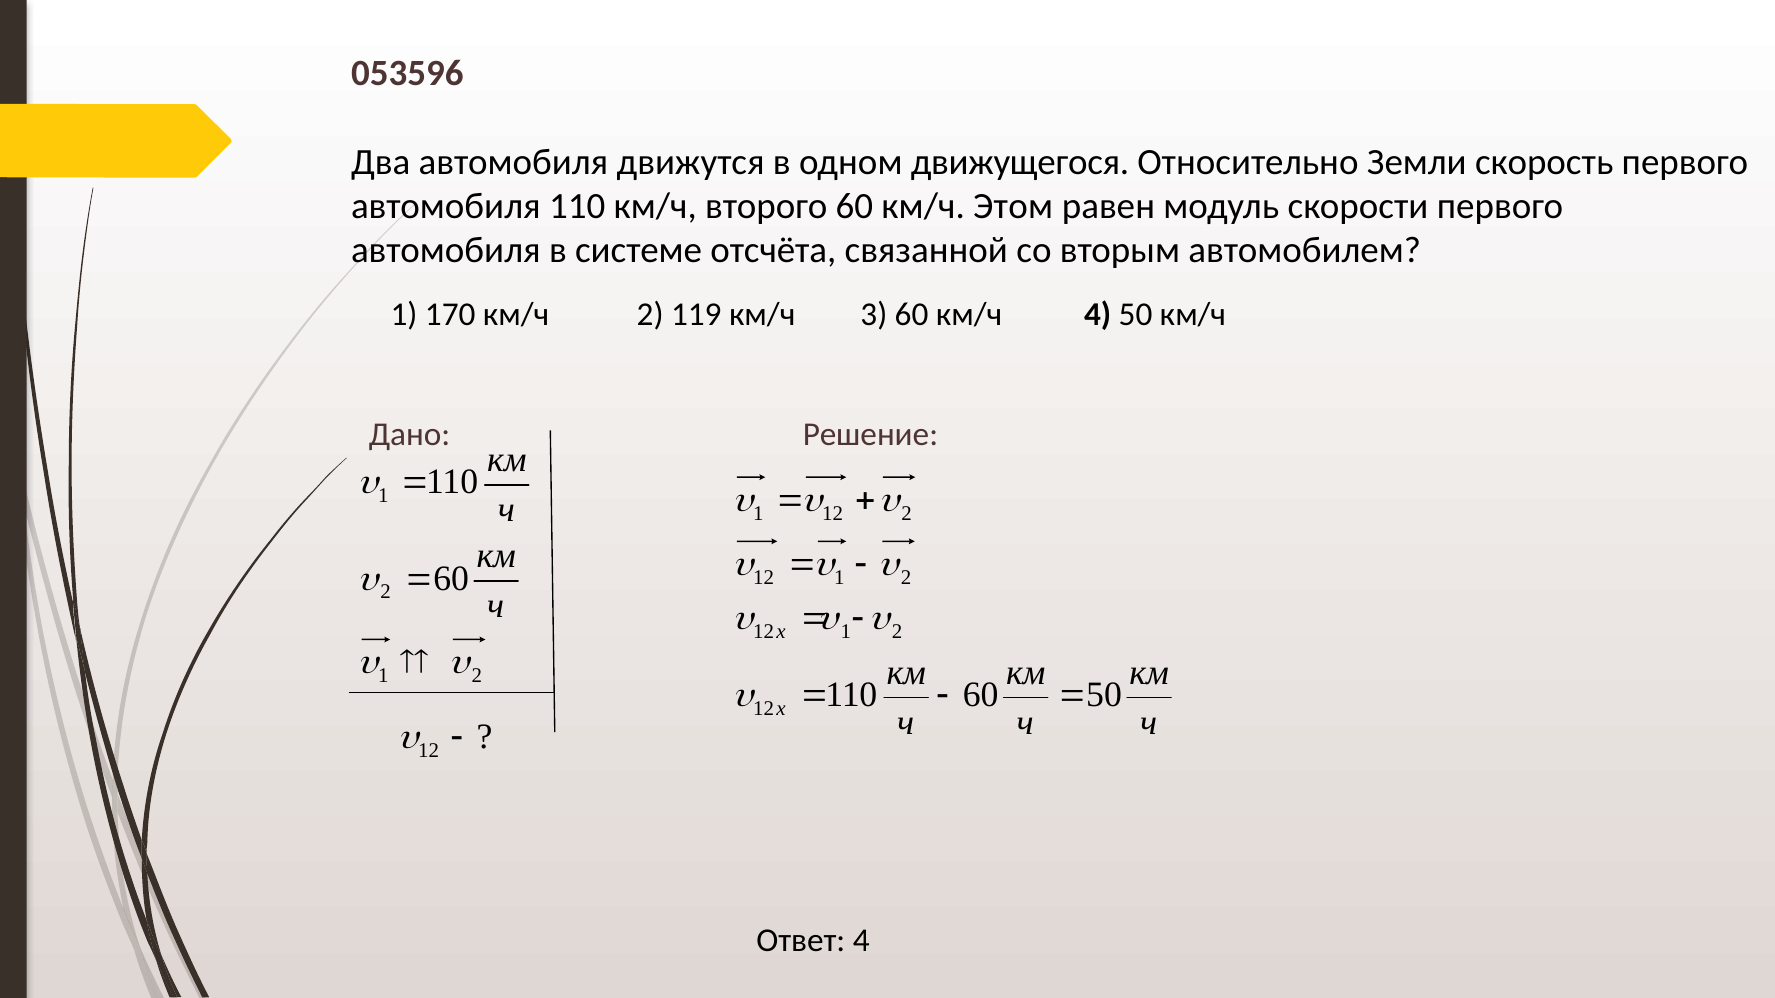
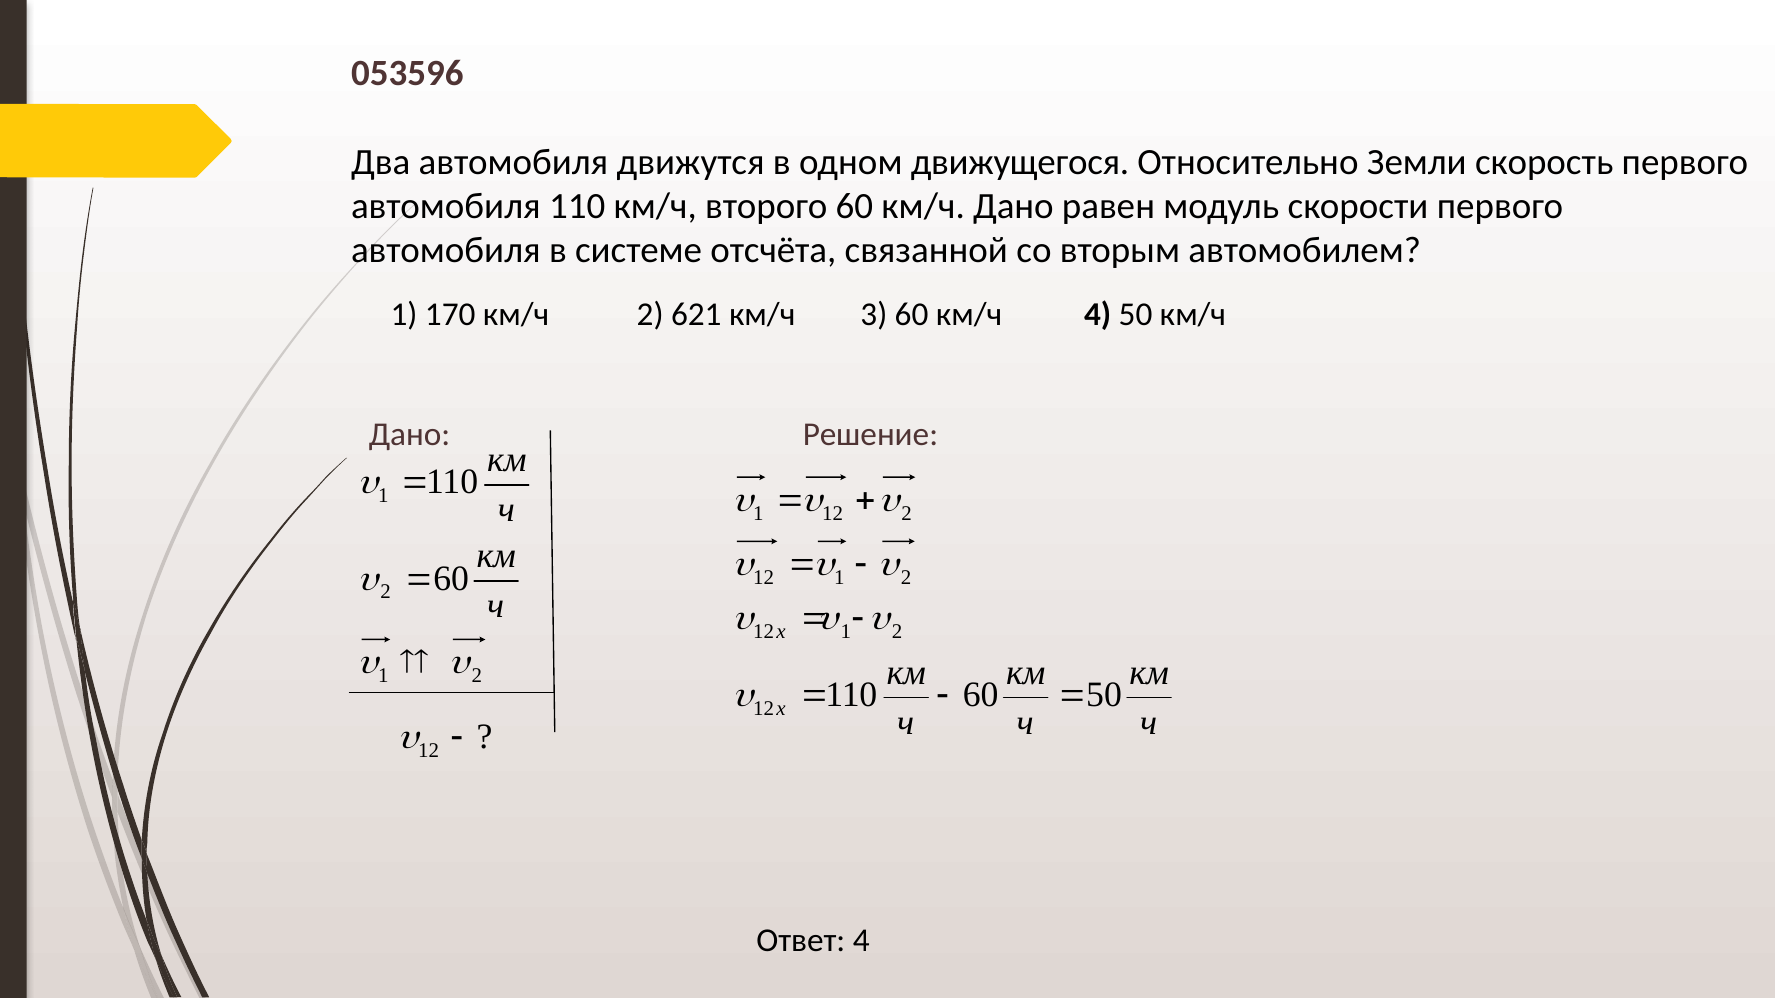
км/ч Этом: Этом -> Дано (1013, 206)
119: 119 -> 621 (696, 315)
